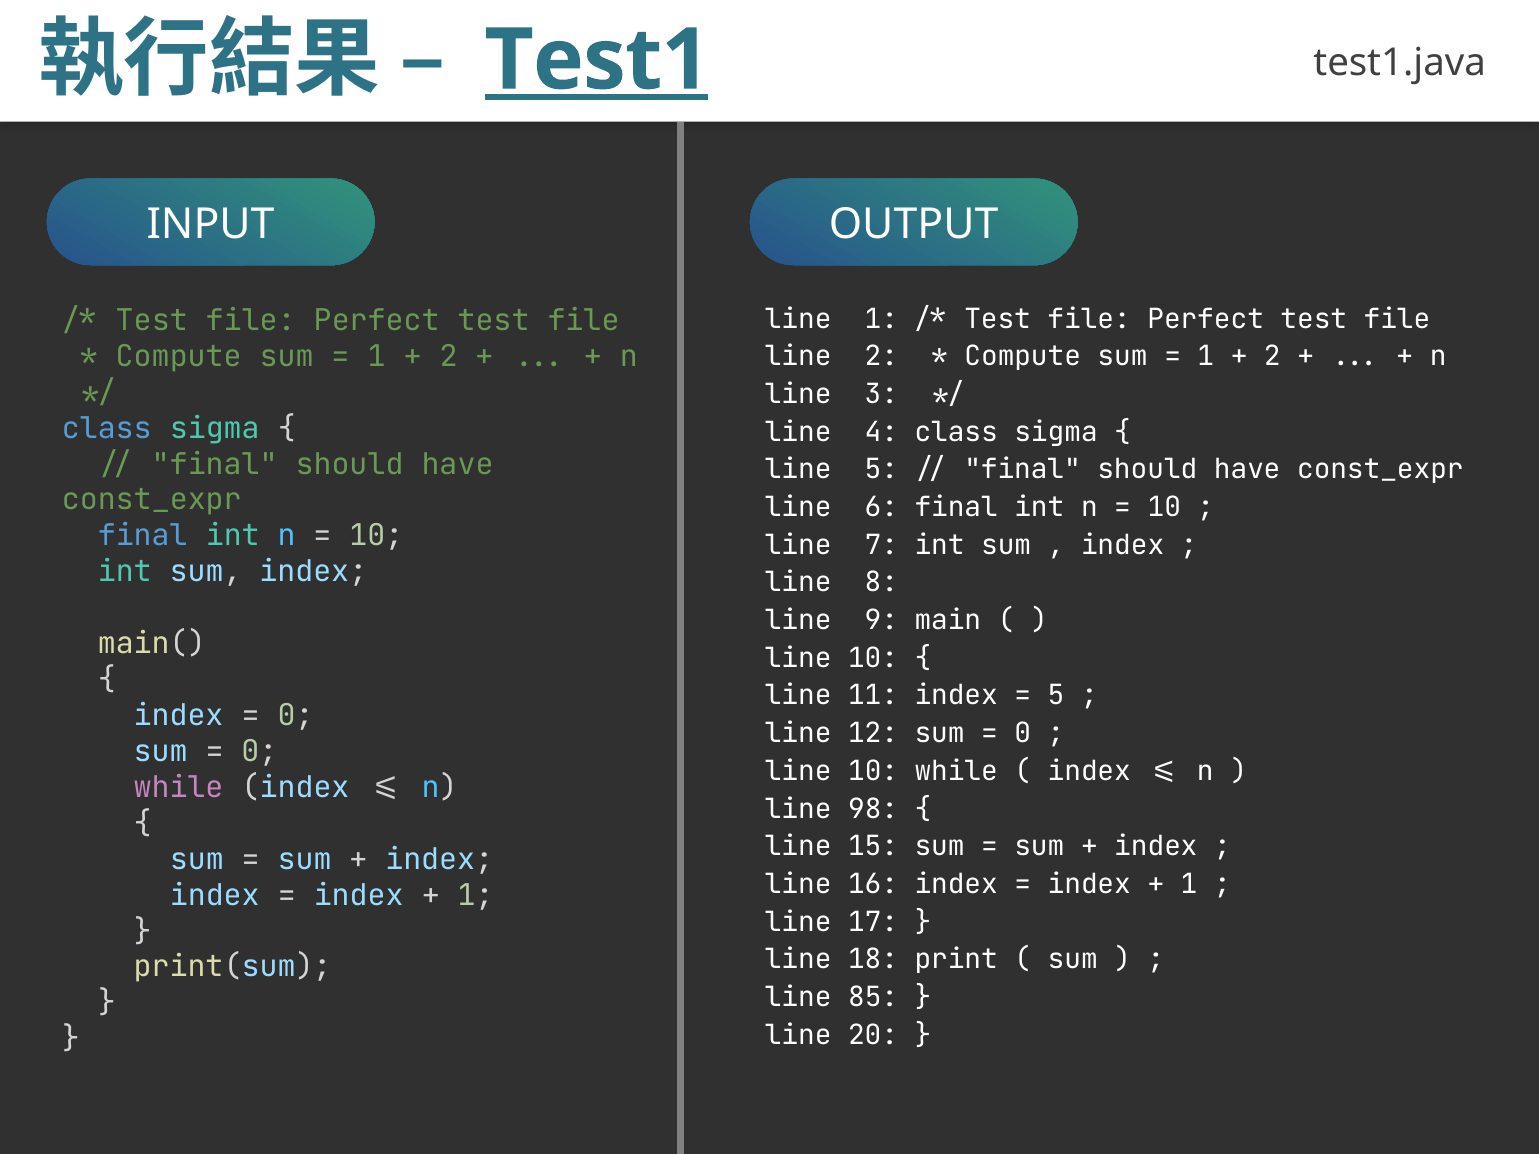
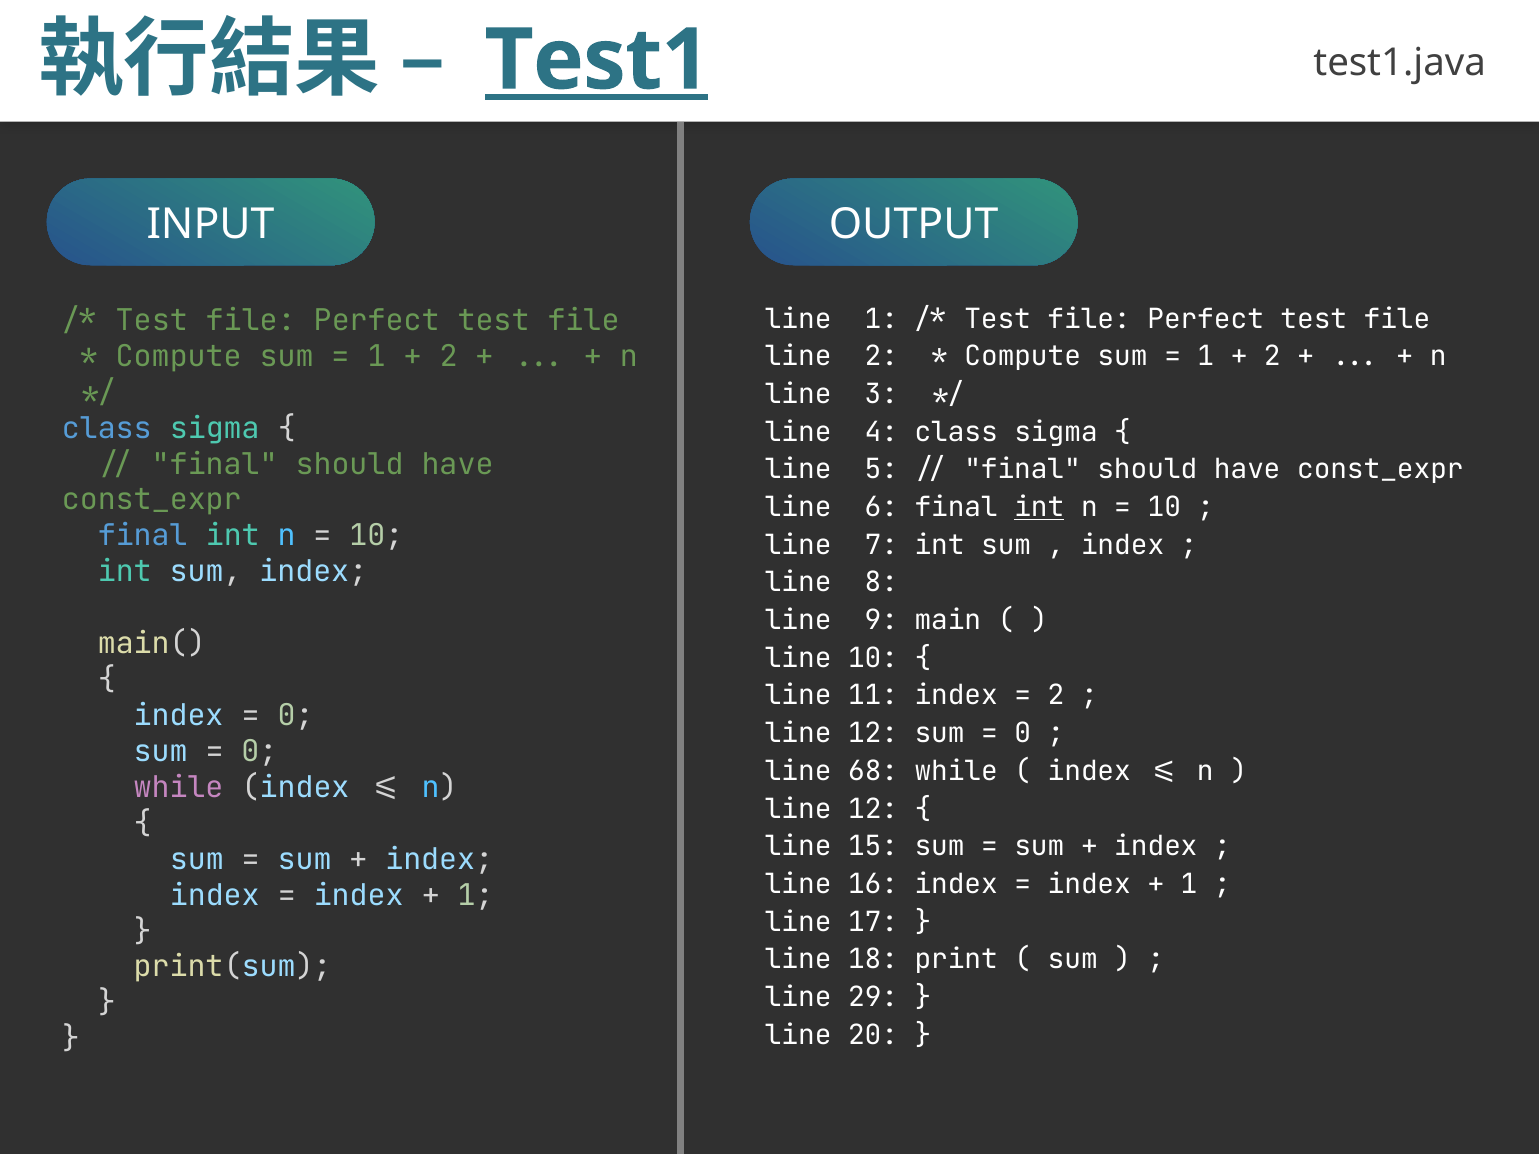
int underline: none -> present (1039, 508)
5: 5 -> 2 (1056, 696)
10: 10 -> 68 (873, 771)
98: 98 -> 12 (873, 809)
85: 85 -> 29 (873, 997)
